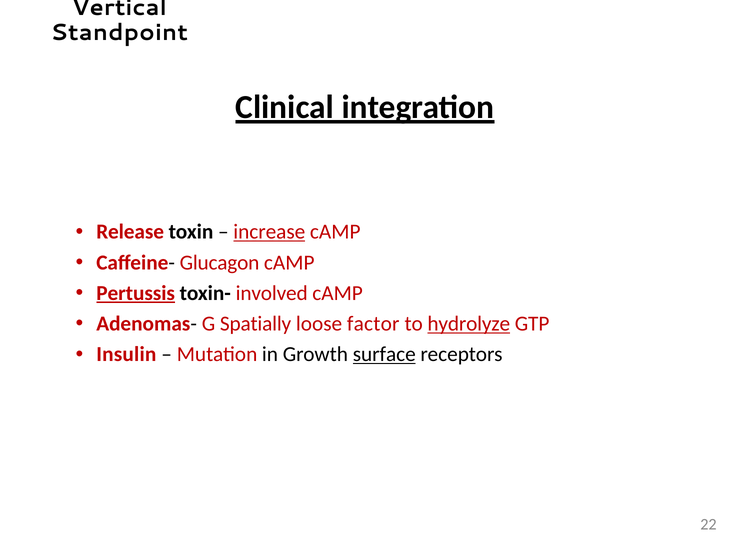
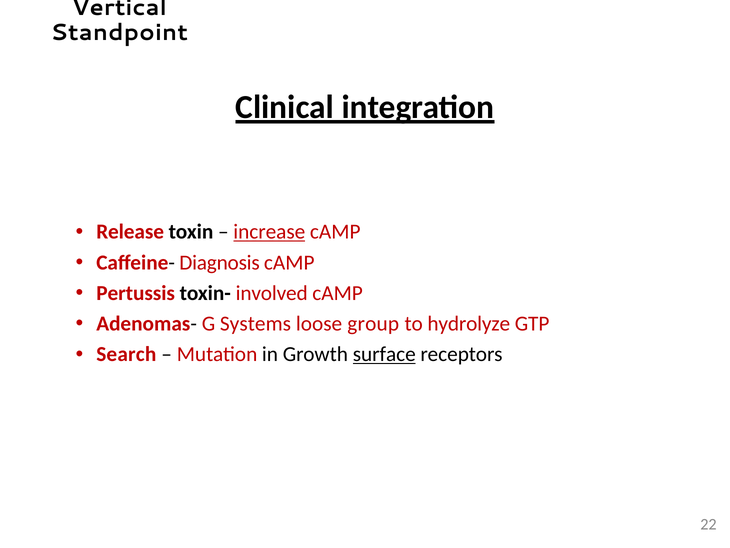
Glucagon: Glucagon -> Diagnosis (220, 262)
Pertussis underline: present -> none (136, 293)
Spatially: Spatially -> Systems (255, 323)
factor: factor -> group (373, 323)
hydrolyze underline: present -> none (469, 323)
Insulin: Insulin -> Search (126, 354)
